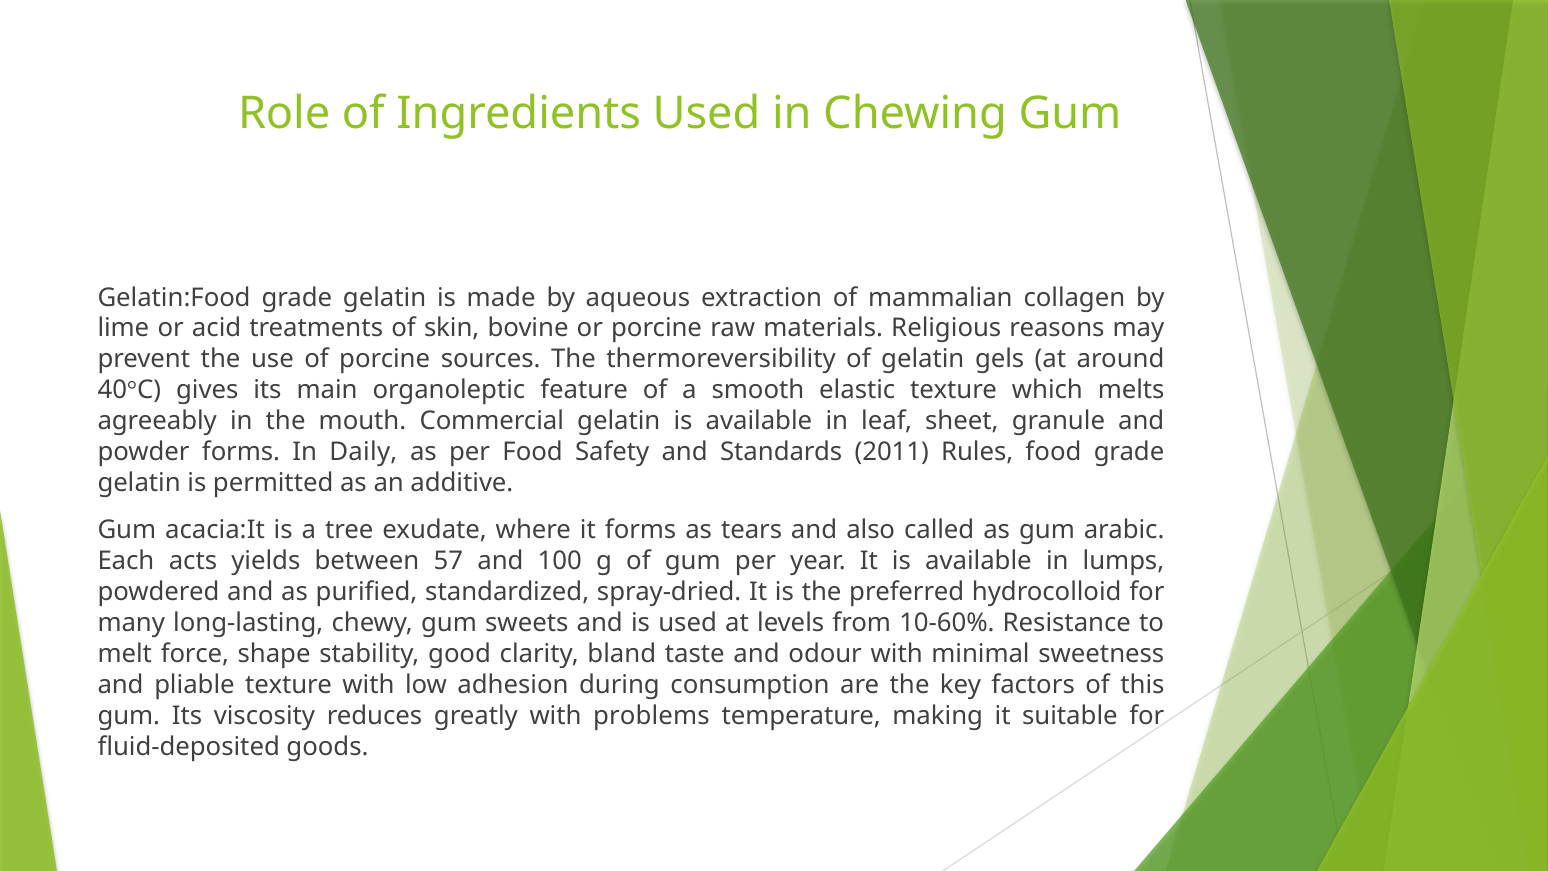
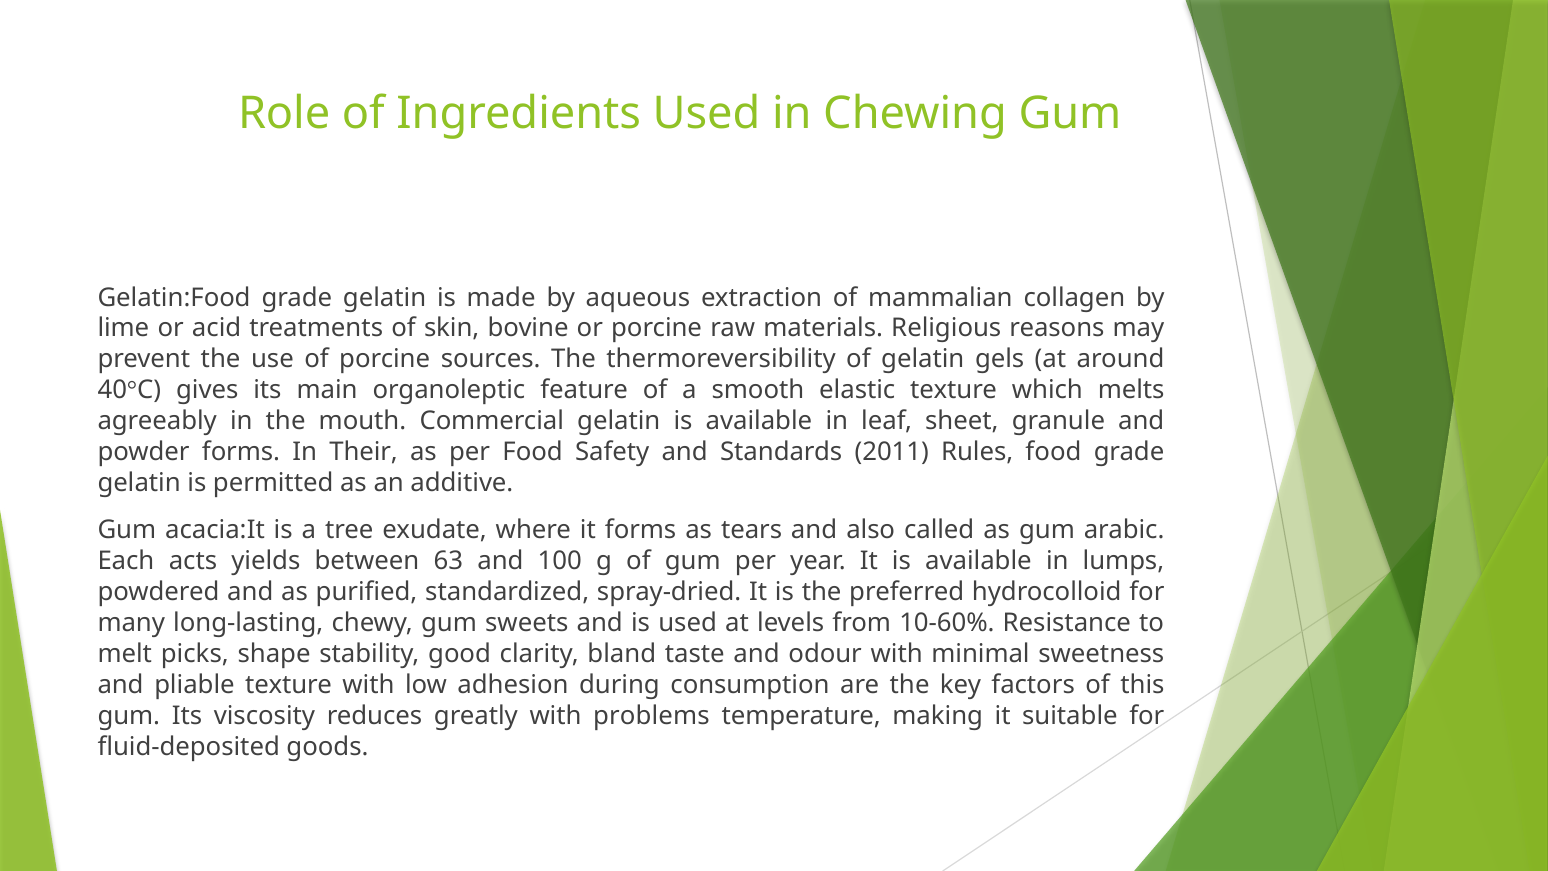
Daily: Daily -> Their (364, 452)
57: 57 -> 63 (448, 561)
force: force -> picks (195, 654)
